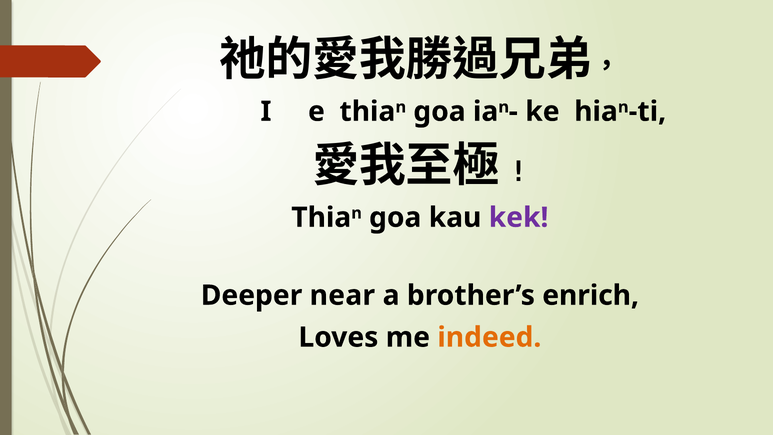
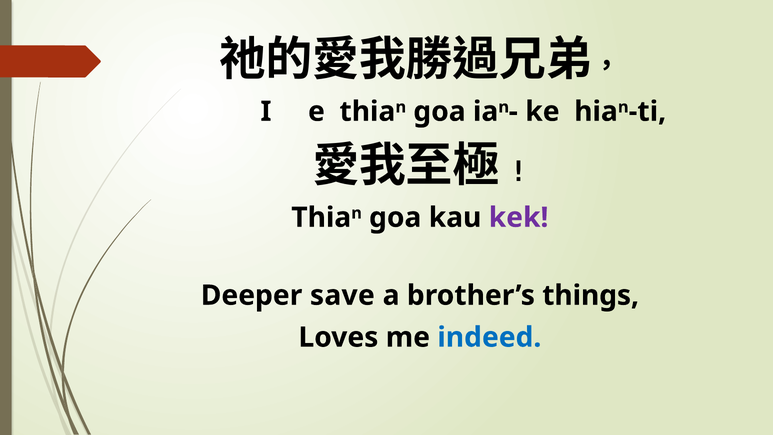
near: near -> save (342, 295)
enrich: enrich -> things (591, 295)
indeed colour: orange -> blue (489, 337)
